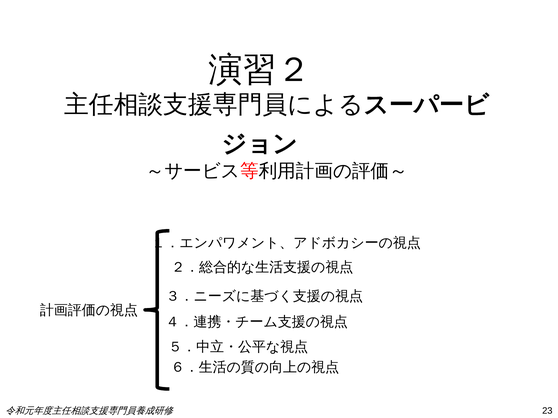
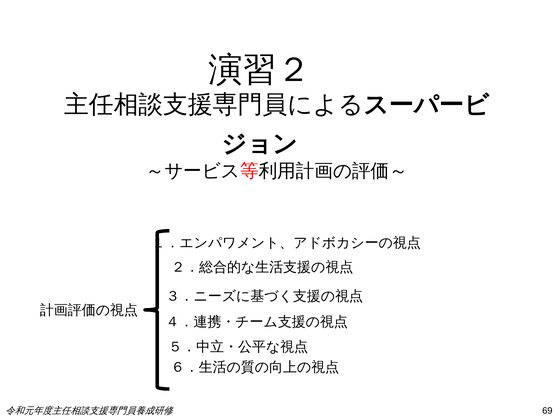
23: 23 -> 69 (547, 411)
